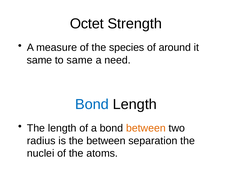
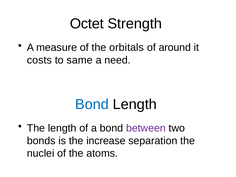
species: species -> orbitals (127, 48)
same: same -> costs (39, 60)
between colour: orange -> purple (146, 128)
radius: radius -> bonds (41, 141)
the between: between -> increase (106, 141)
